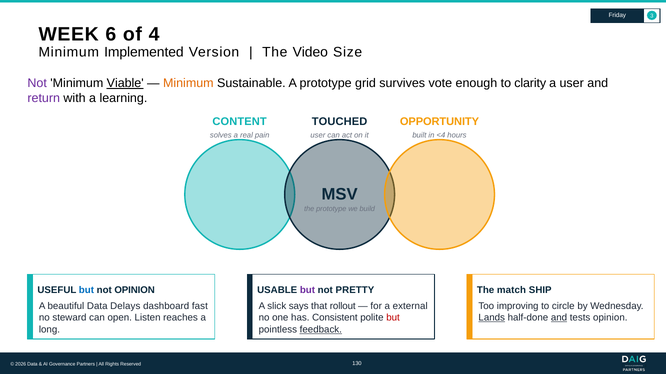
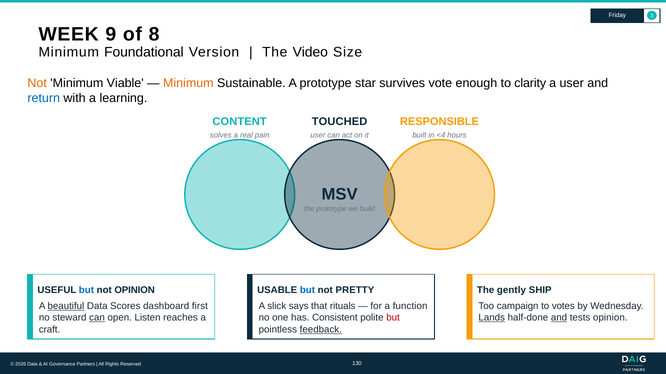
6: 6 -> 9 (111, 34)
4: 4 -> 8 (154, 34)
Implemented: Implemented -> Foundational (144, 52)
Not colour: purple -> orange (37, 83)
Viable underline: present -> none (125, 83)
grid: grid -> star (365, 83)
return colour: purple -> blue (44, 98)
OPPORTUNITY: OPPORTUNITY -> RESPONSIBLE (439, 122)
but colour: purple -> blue (307, 290)
match: match -> gently (511, 290)
beautiful underline: none -> present (66, 307)
Delays: Delays -> Scores (125, 307)
fast: fast -> first (200, 307)
rollout: rollout -> rituals (343, 307)
external: external -> function (410, 307)
improving: improving -> campaign (518, 307)
circle: circle -> votes (563, 307)
can underline: none -> present (97, 318)
long: long -> craft (49, 330)
